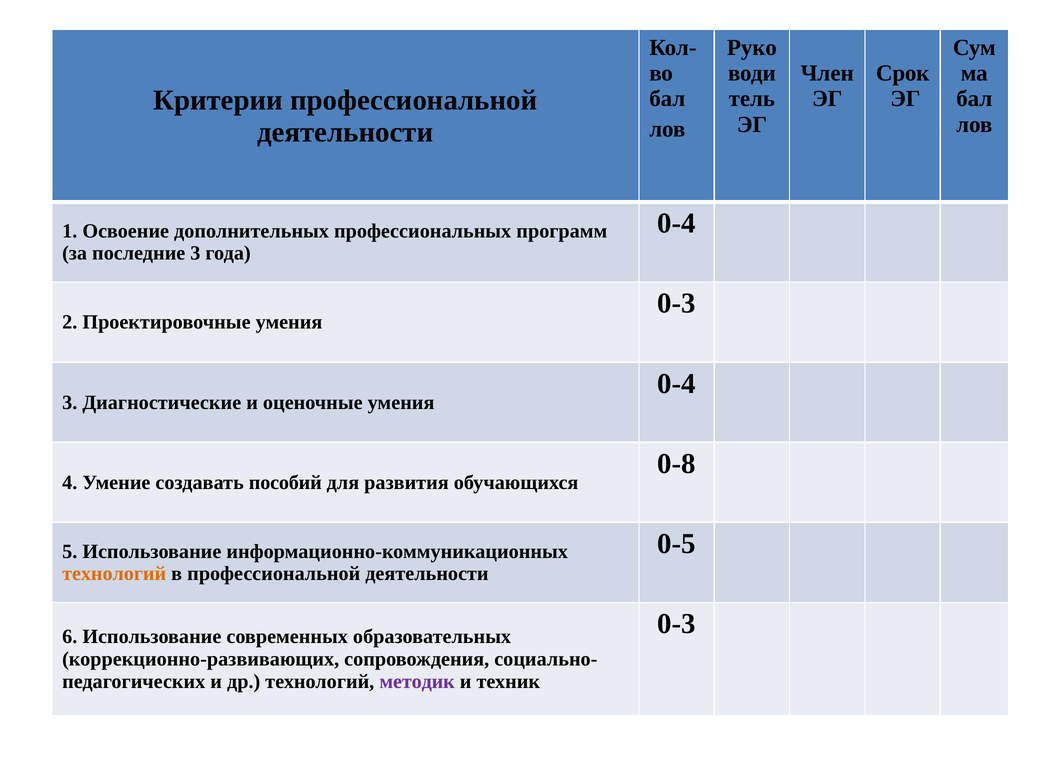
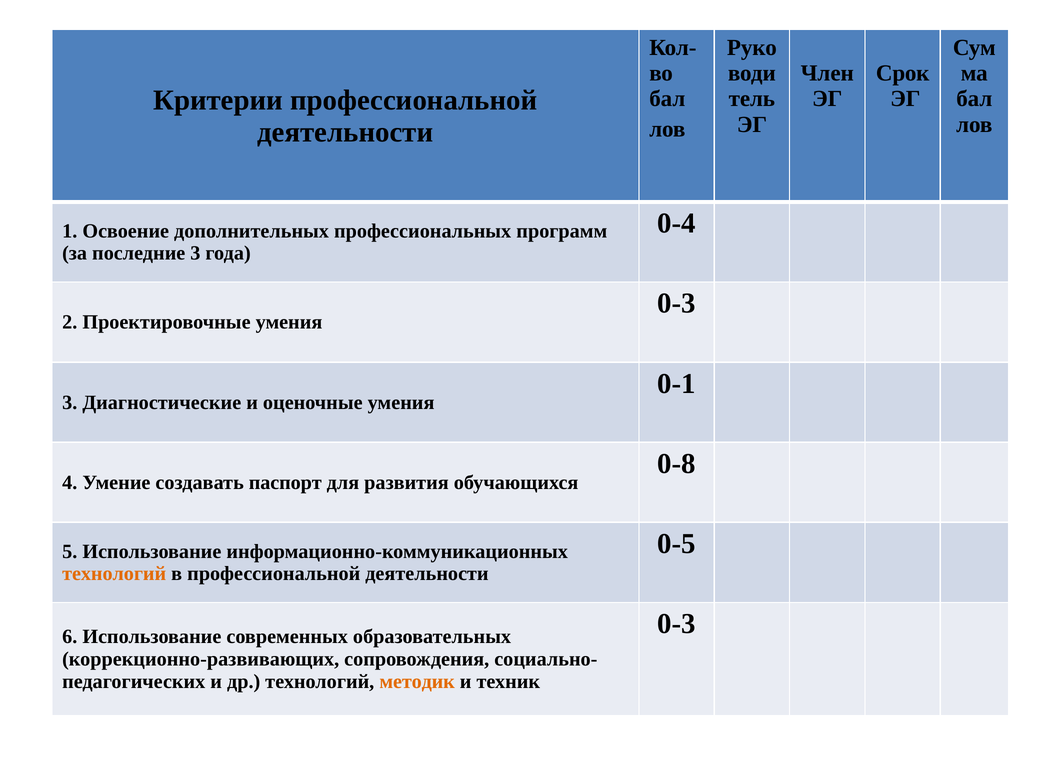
0-4: 0-4 -> 0-1 (677, 383)
пособий: пособий -> паспорт (285, 482)
методик colour: purple -> orange (417, 681)
